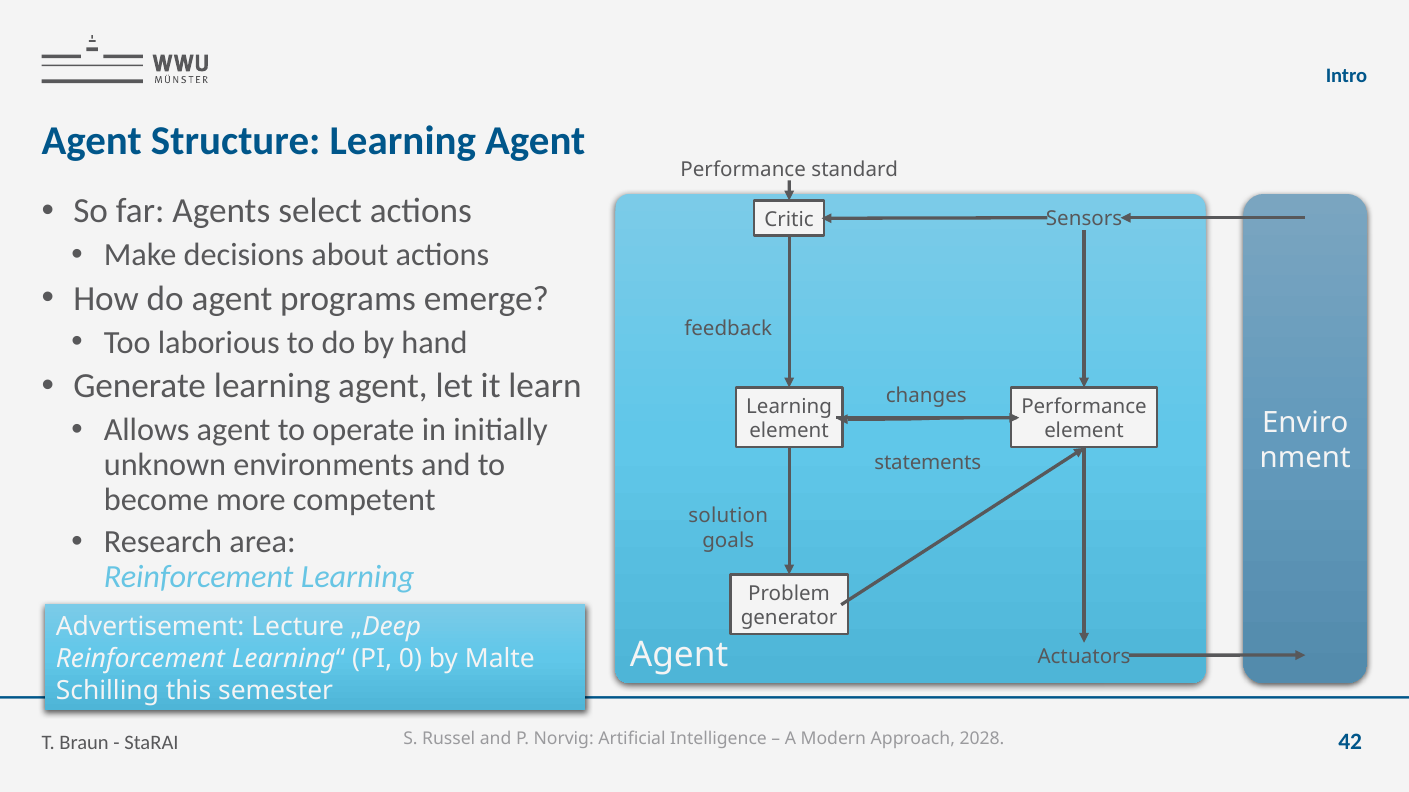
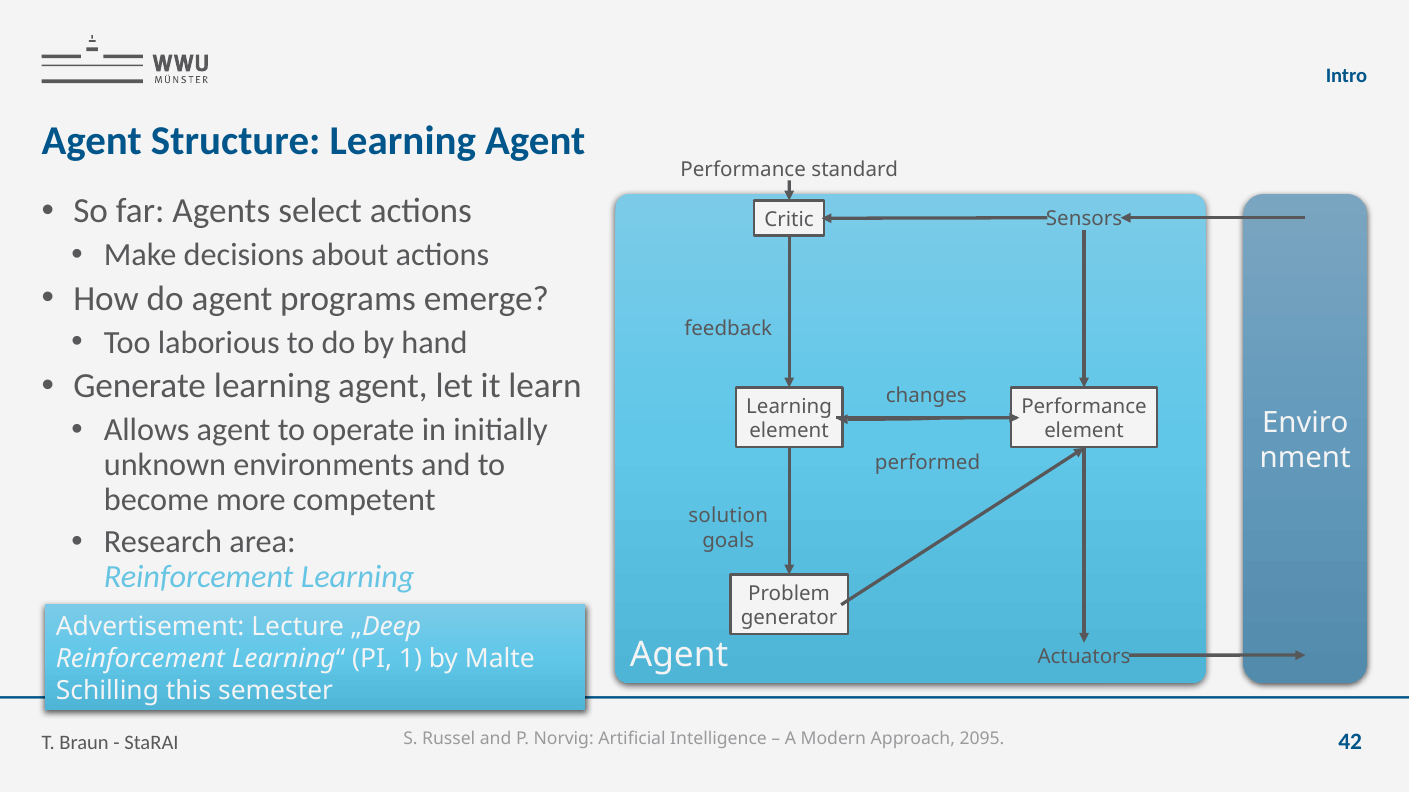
statements: statements -> performed (928, 463)
0: 0 -> 1 (410, 659)
2028: 2028 -> 2095 (982, 740)
